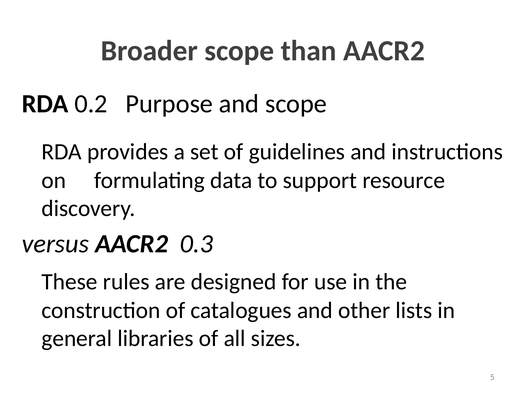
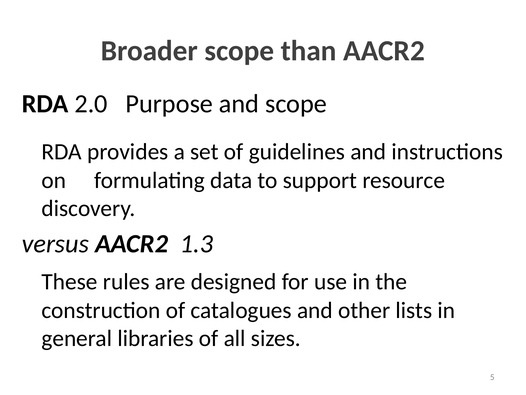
0.2: 0.2 -> 2.0 (91, 104)
0.3: 0.3 -> 1.3 (197, 244)
